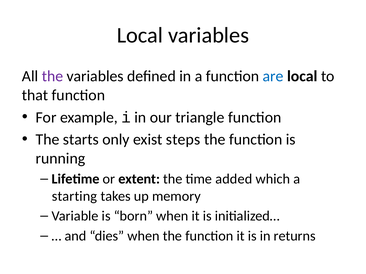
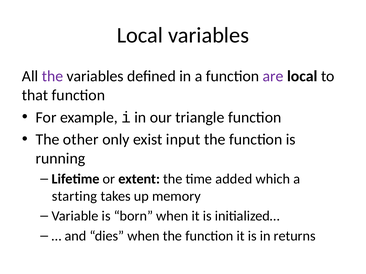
are colour: blue -> purple (273, 76)
starts: starts -> other (81, 140)
steps: steps -> input (183, 140)
